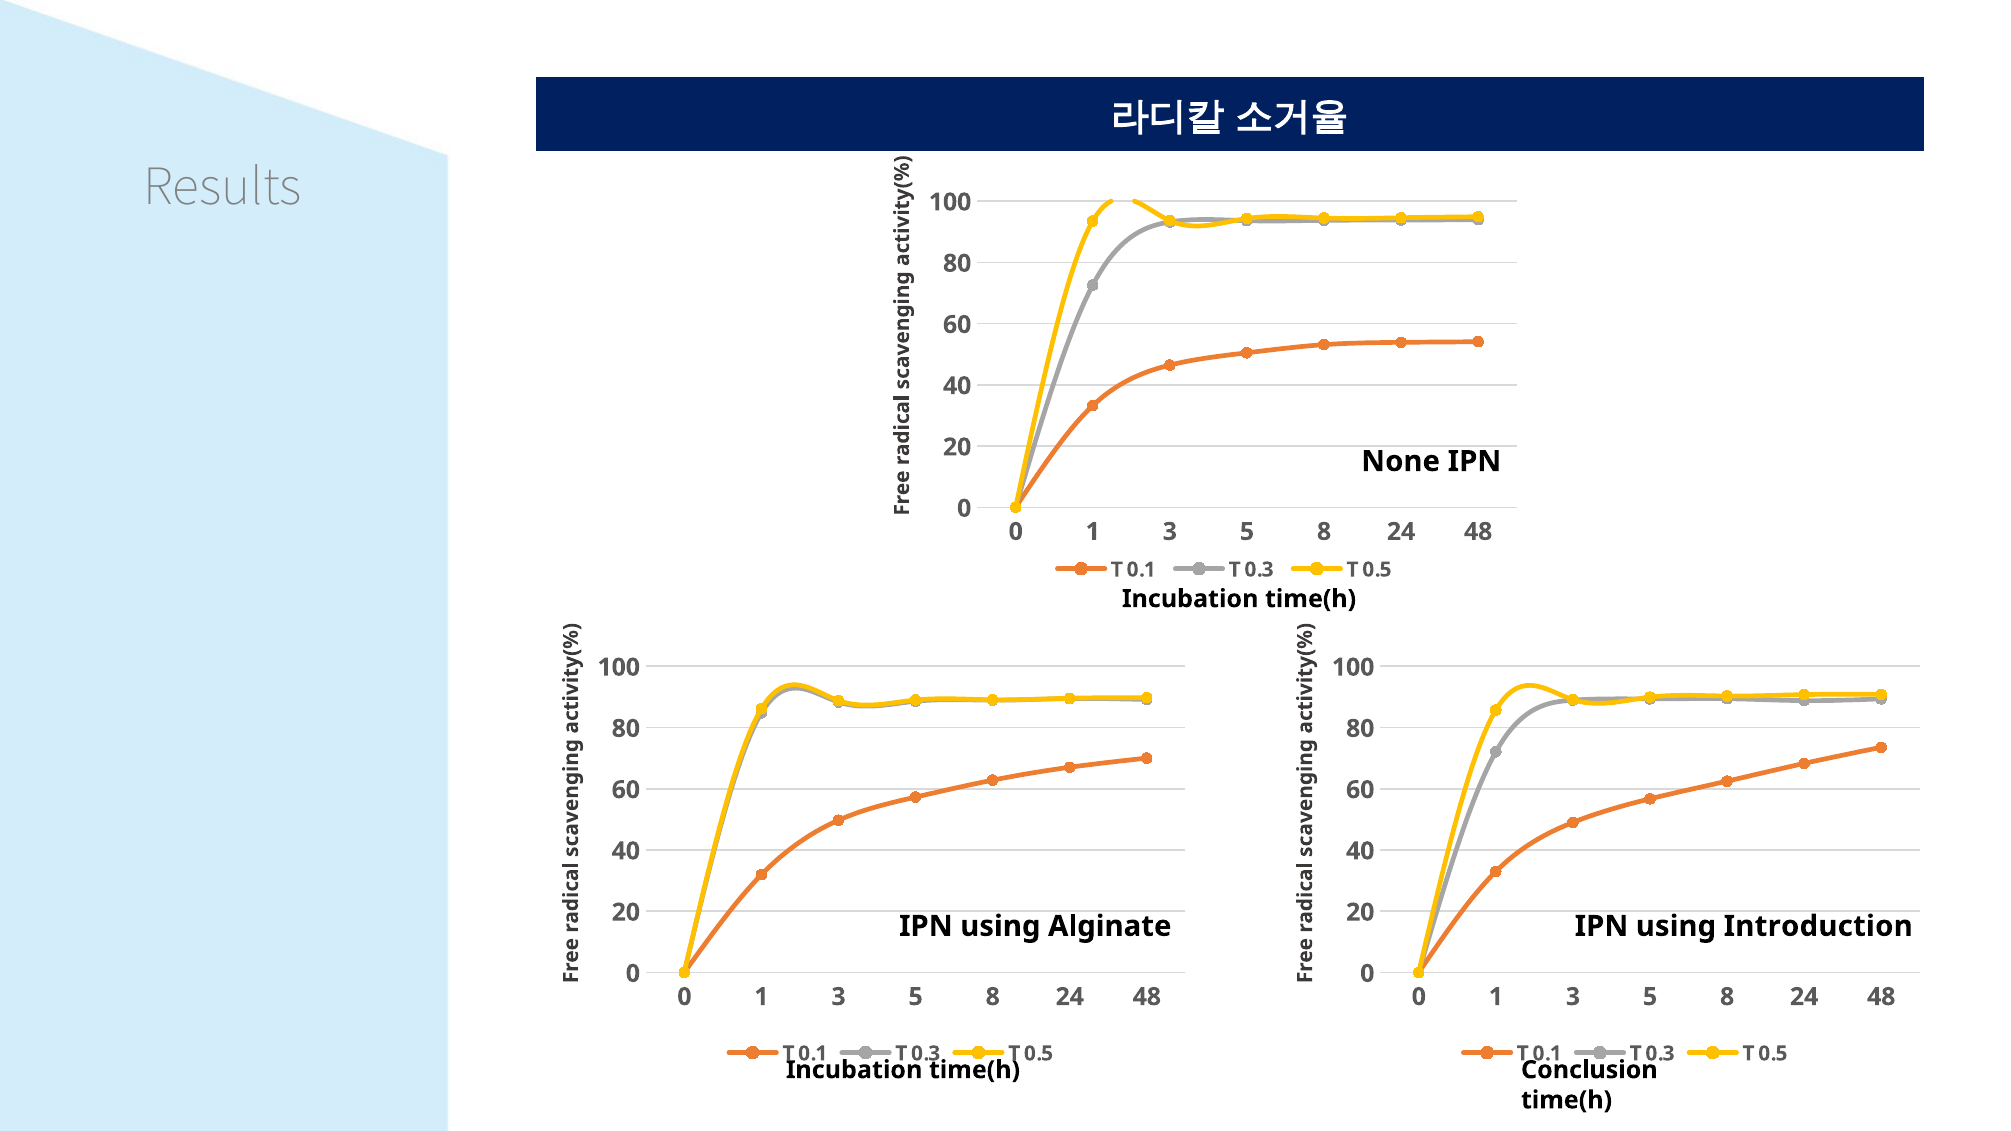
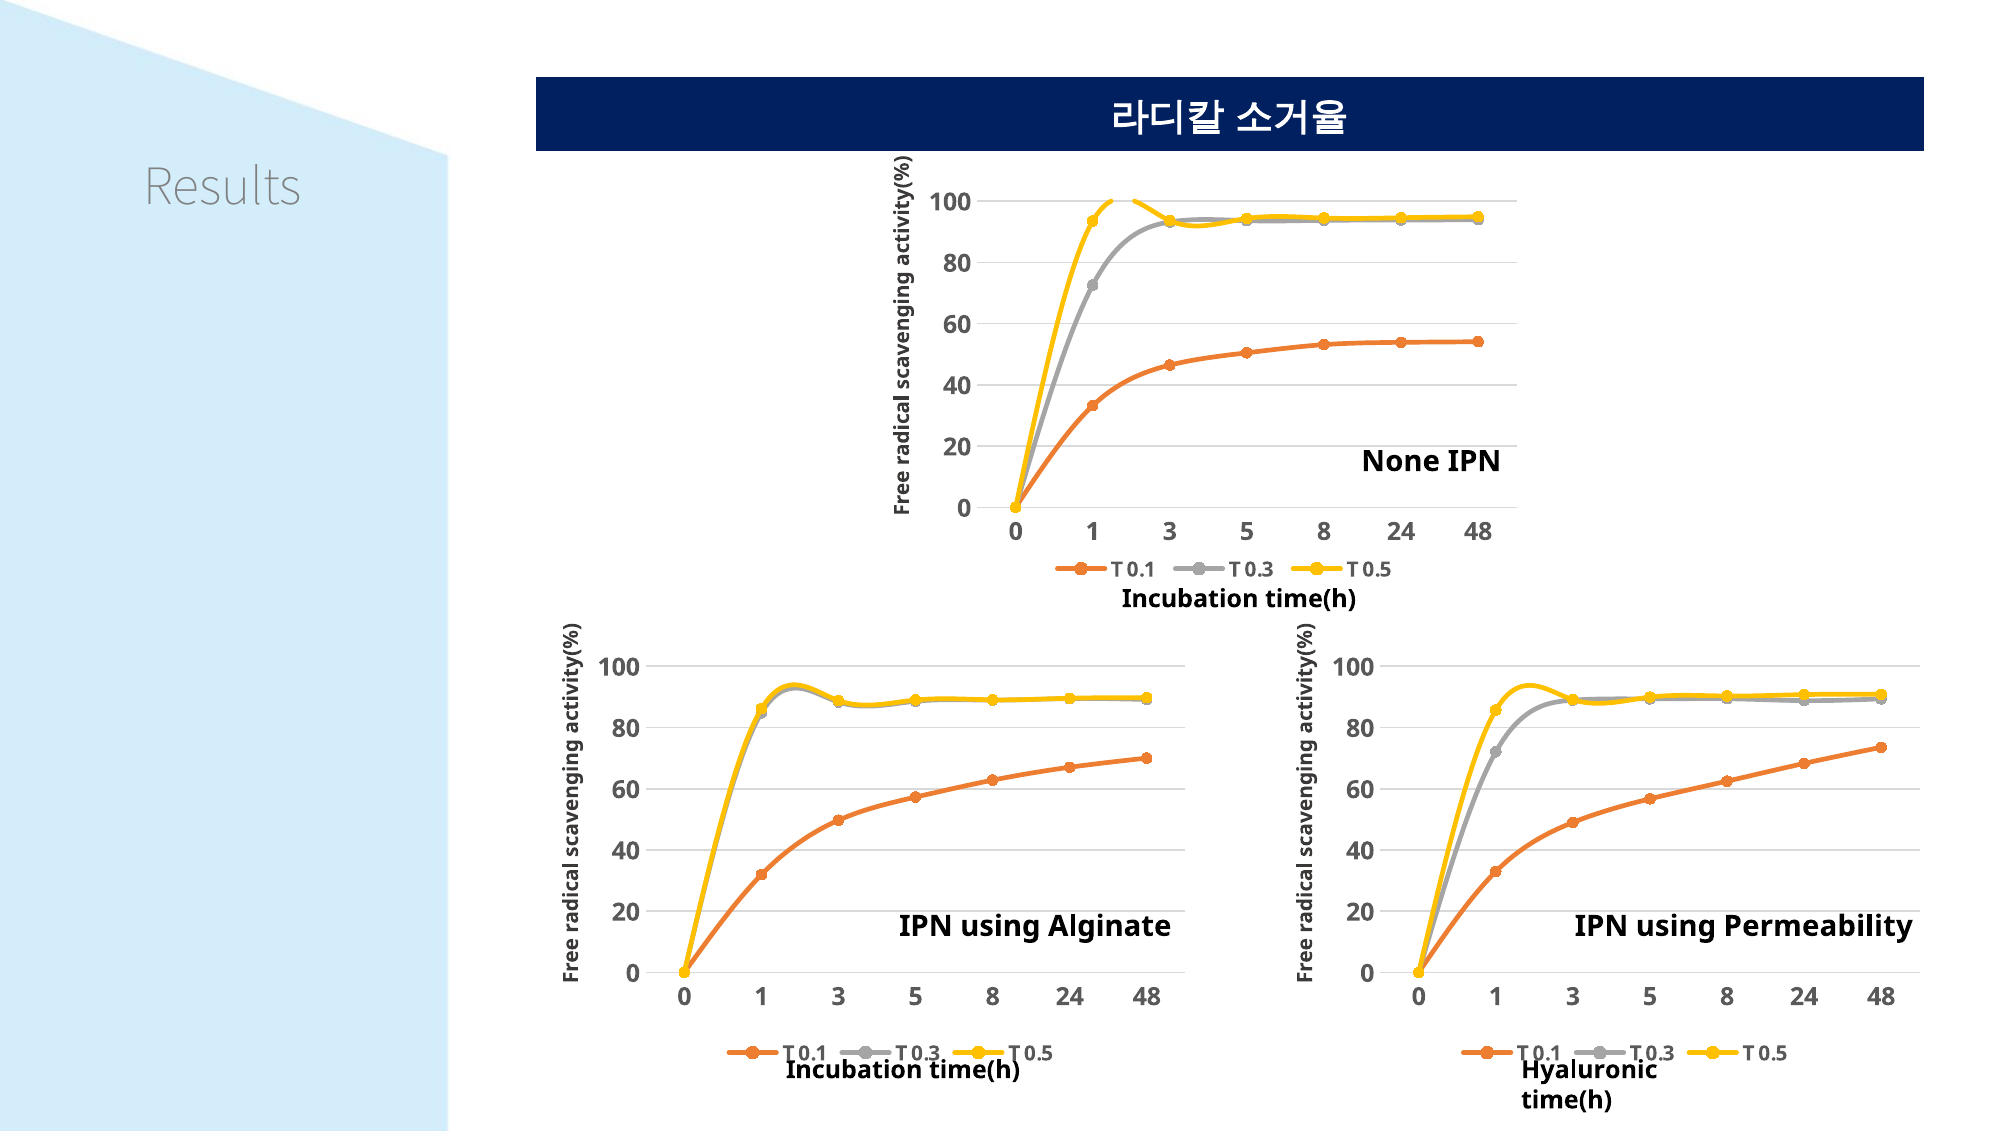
Introduction: Introduction -> Permeability (1818, 926)
Conclusion: Conclusion -> Hyaluronic (1589, 1070)
